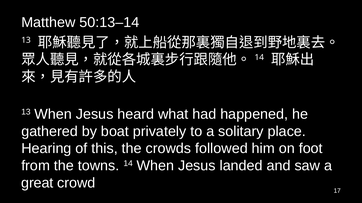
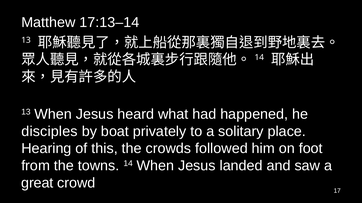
50:13–14: 50:13–14 -> 17:13–14 (109, 23)
gathered: gathered -> disciples (50, 132)
